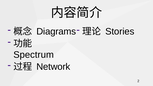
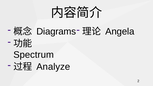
Stories: Stories -> Angela (120, 31)
Network: Network -> Analyze (53, 67)
